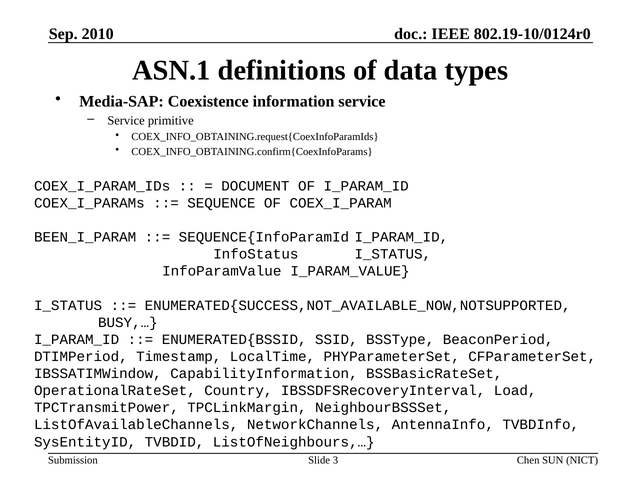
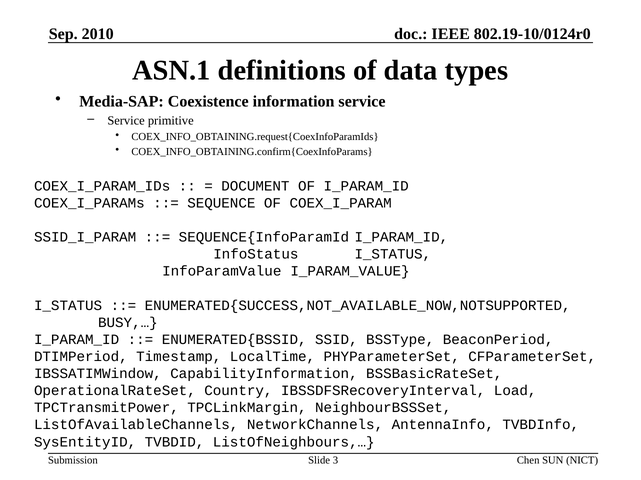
BEEN_I_PARAM: BEEN_I_PARAM -> SSID_I_PARAM (85, 237)
